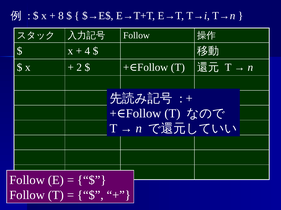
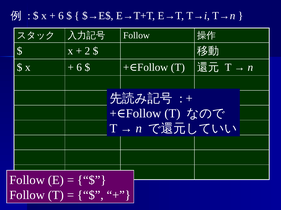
8: 8 -> 6 (61, 16)
4: 4 -> 2 (88, 51)
2: 2 -> 6 (79, 68)
